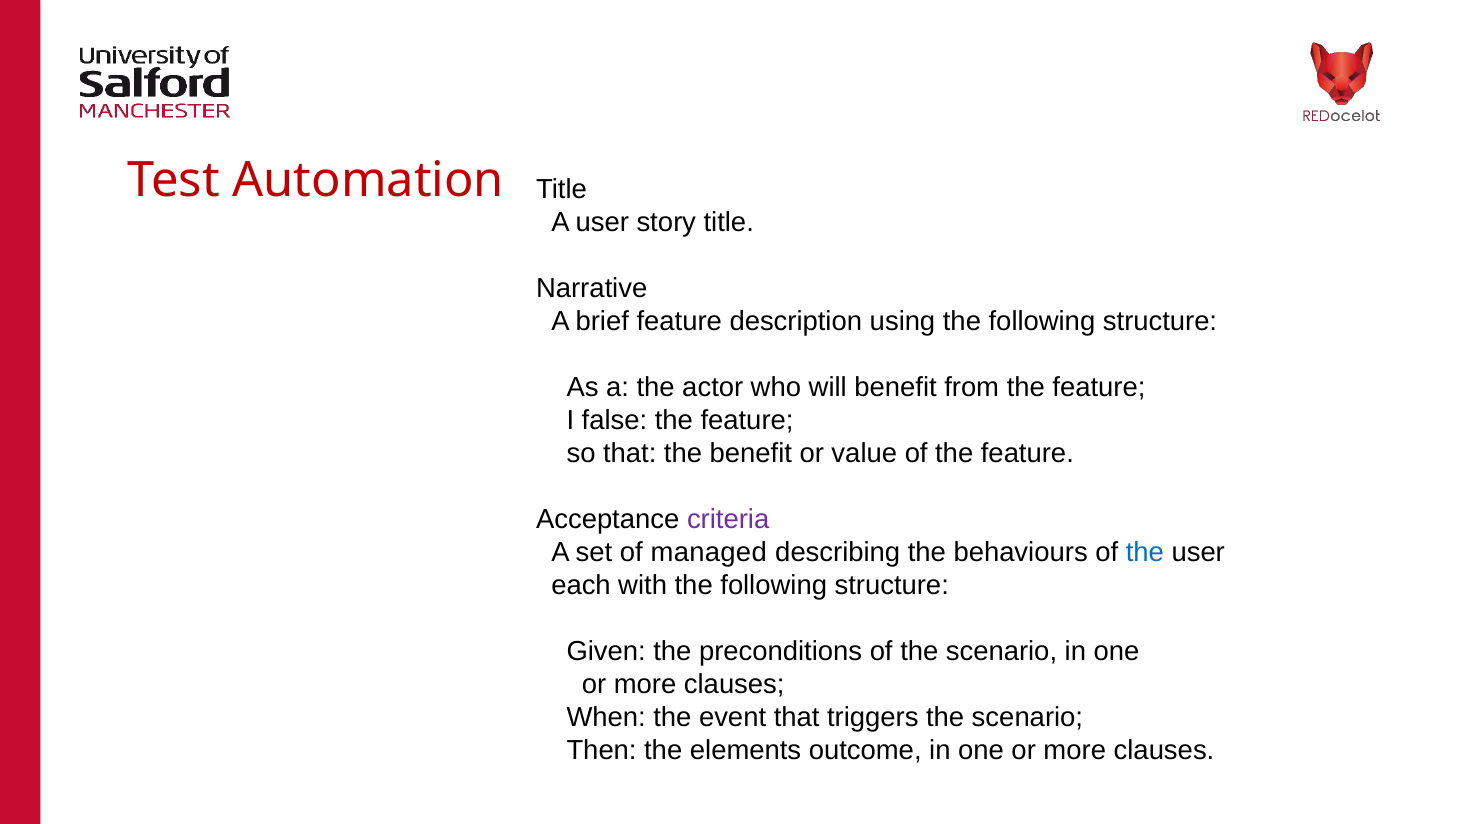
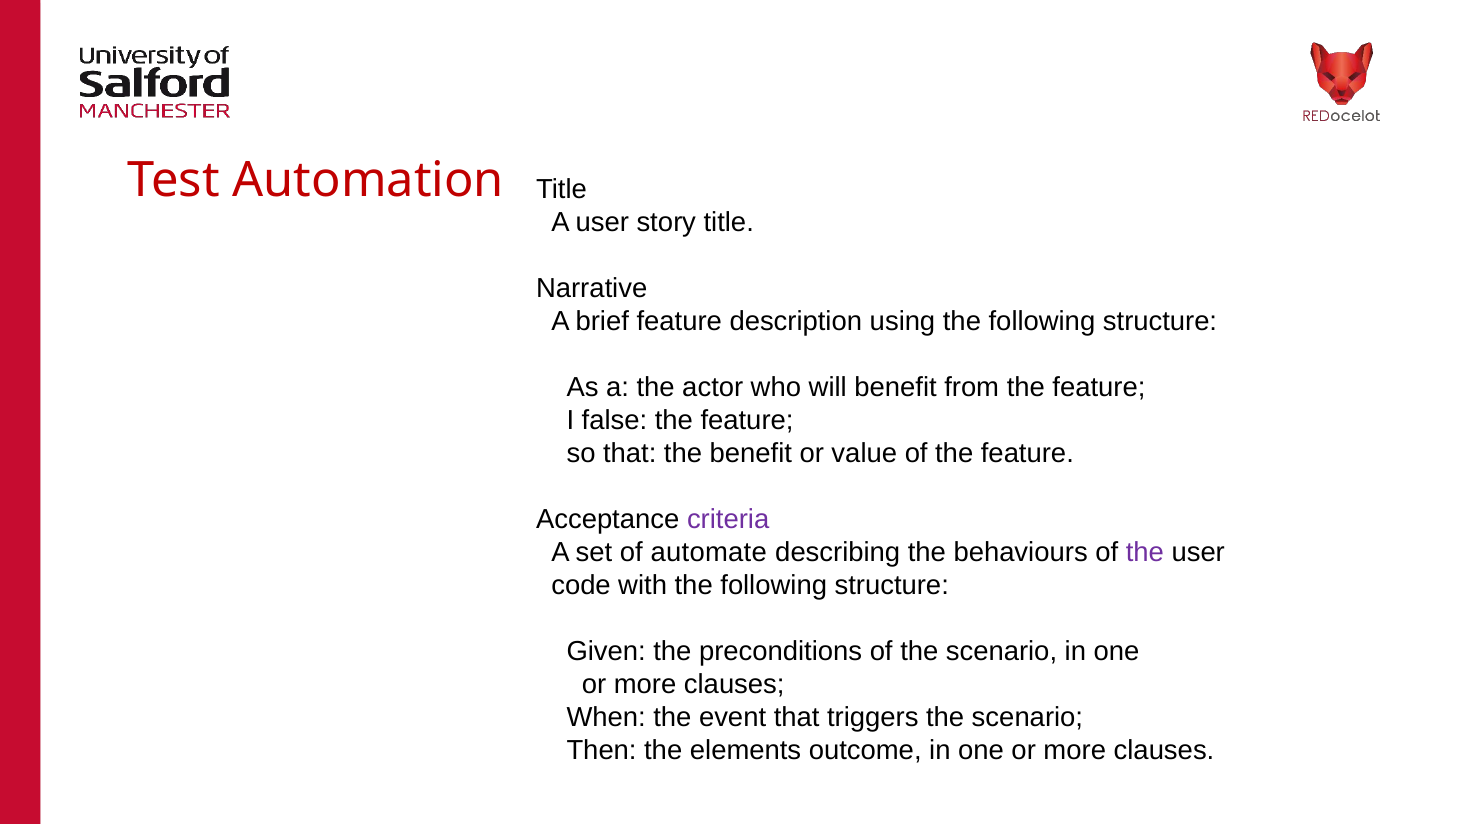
managed: managed -> automate (709, 552)
the colour: blue -> purple (1145, 552)
each: each -> code (581, 585)
